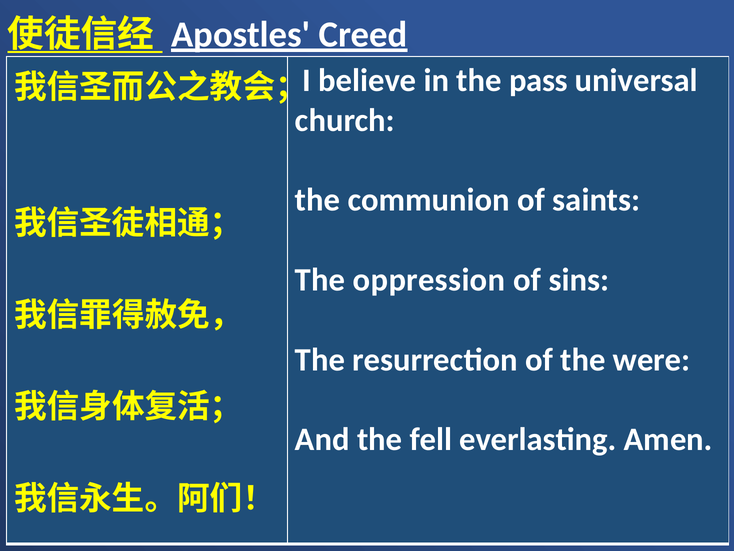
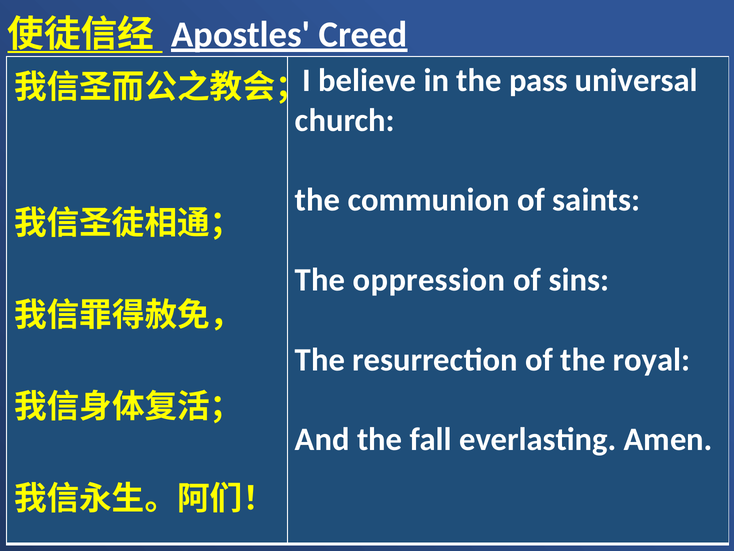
were: were -> royal (651, 359)
fell: fell -> fall (431, 439)
